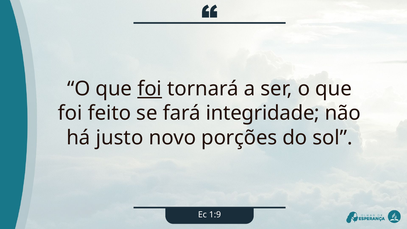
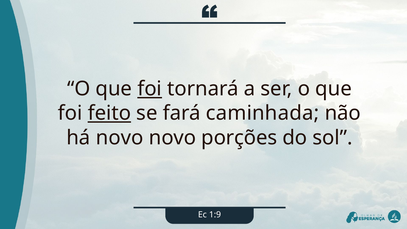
feito underline: none -> present (109, 113)
integridade: integridade -> caminhada (263, 113)
há justo: justo -> novo (120, 138)
